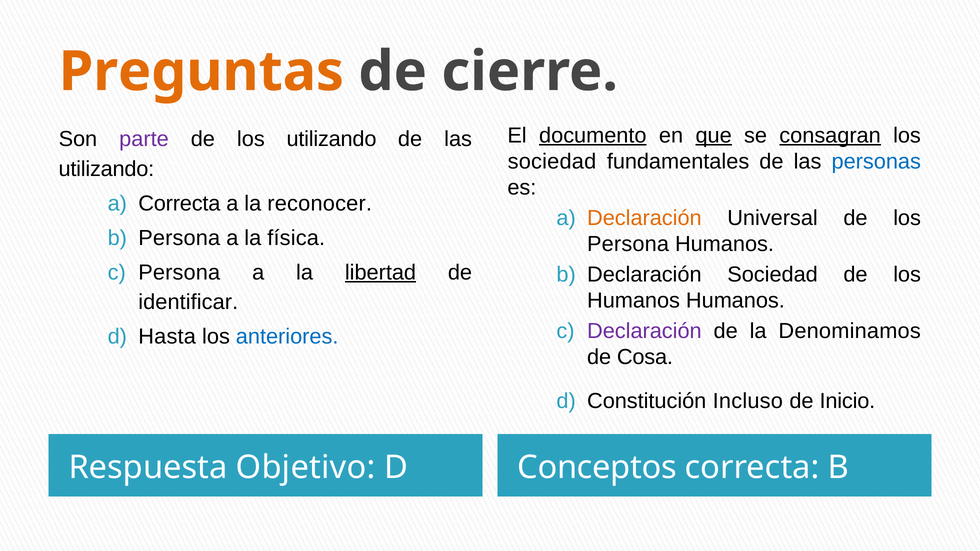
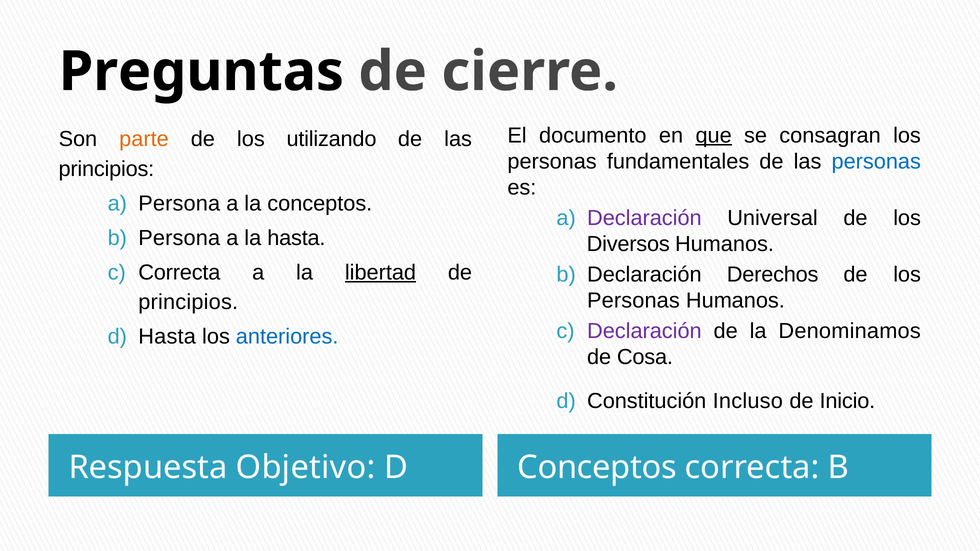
Preguntas colour: orange -> black (201, 72)
documento underline: present -> none (593, 135)
consagran underline: present -> none (830, 135)
parte colour: purple -> orange (144, 139)
sociedad: sociedad -> personas (552, 162)
utilizando: utilizando -> principios (106, 169)
a Correcta: Correcta -> Persona (179, 204)
la reconocer: reconocer -> conceptos (320, 204)
Declaración colour: orange -> purple (644, 218)
la física: física -> hasta (296, 238)
Persona: Persona -> Diversos (628, 244)
Persona: Persona -> Correcta (179, 272)
Declaración Sociedad: Sociedad -> Derechos (773, 275)
Humanos: Humanos -> Personas (633, 301)
identificar: identificar -> principios (188, 302)
